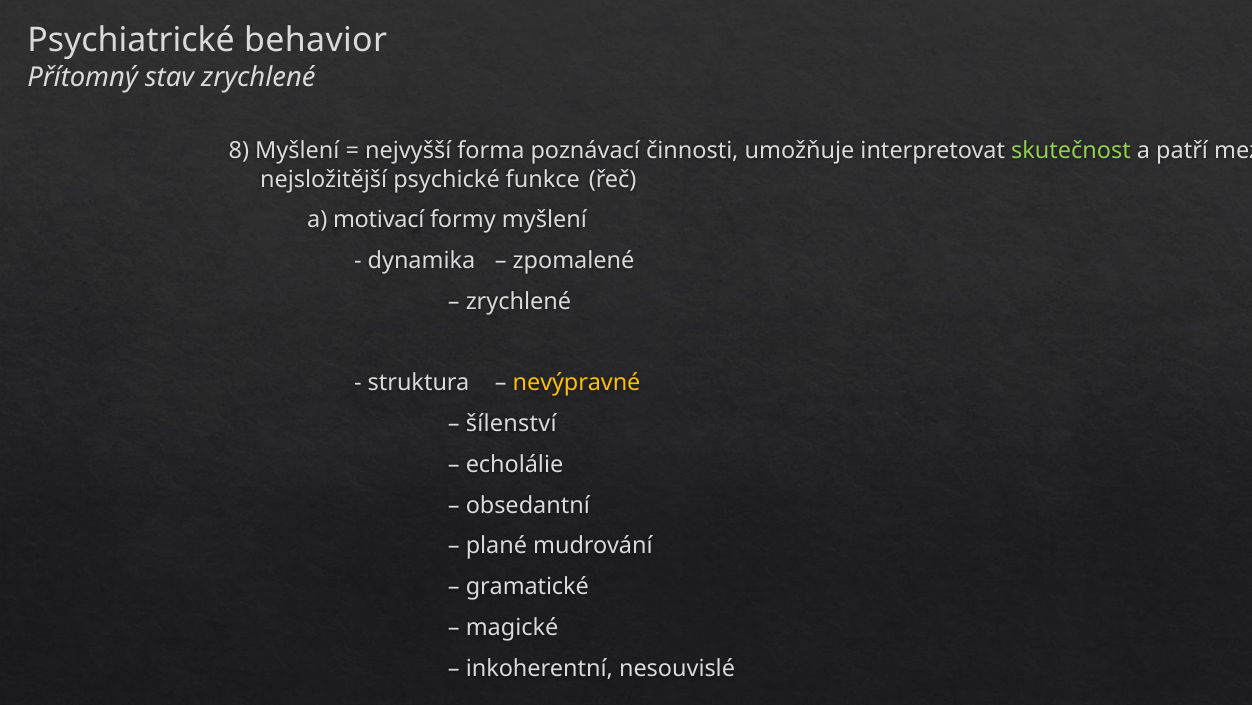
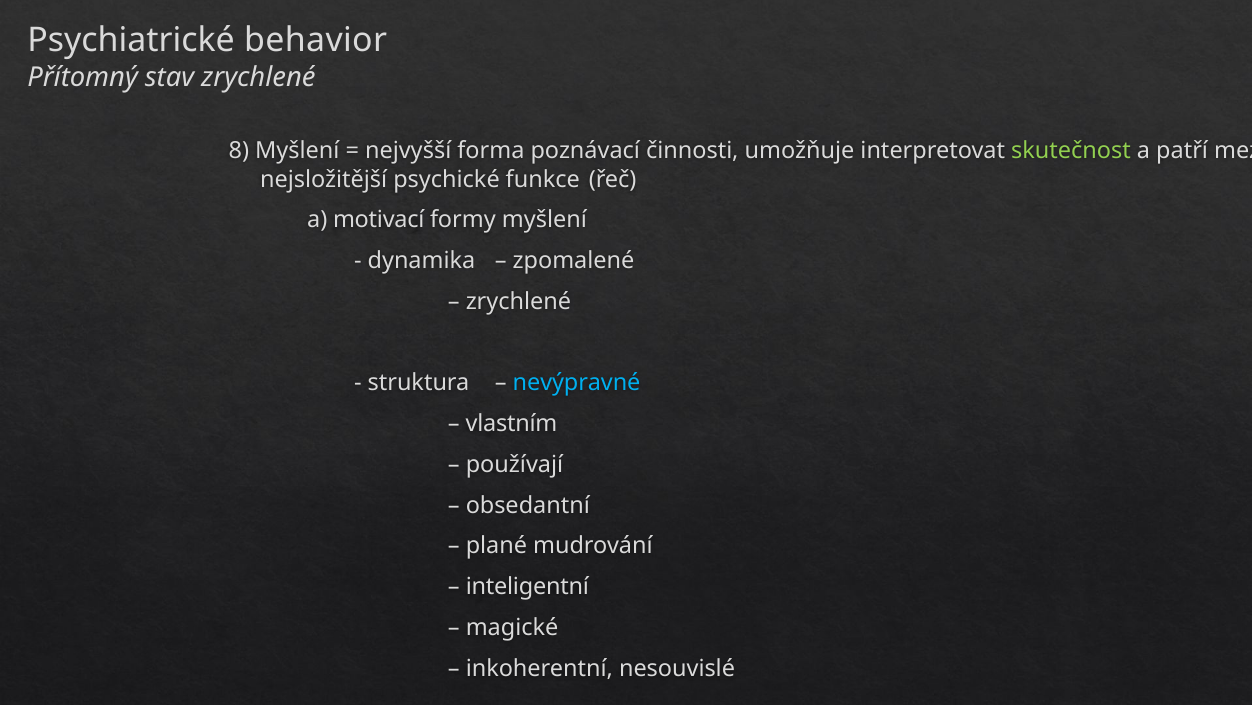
nevýpravné colour: yellow -> light blue (577, 383)
šílenství: šílenství -> vlastním (511, 423)
echolálie: echolálie -> používají (515, 464)
gramatické: gramatické -> inteligentní (527, 586)
